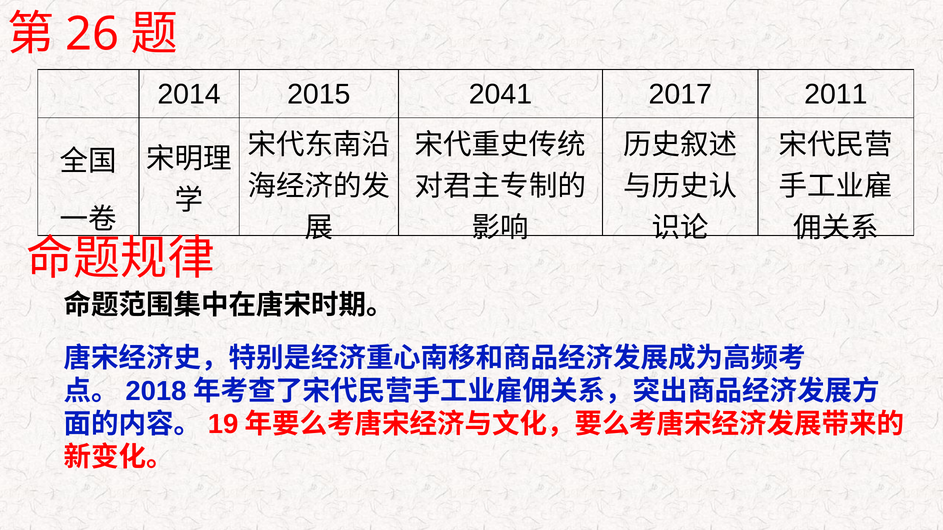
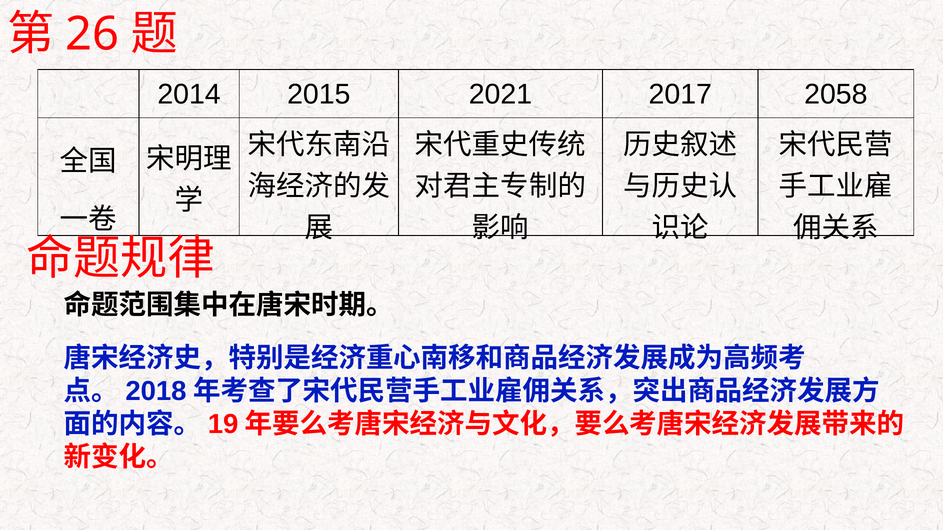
2041: 2041 -> 2021 (500, 94)
2011: 2011 -> 2058 (836, 94)
